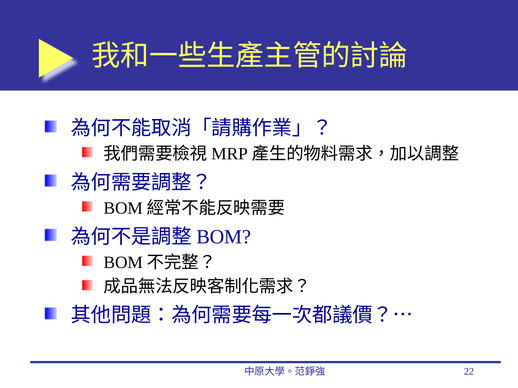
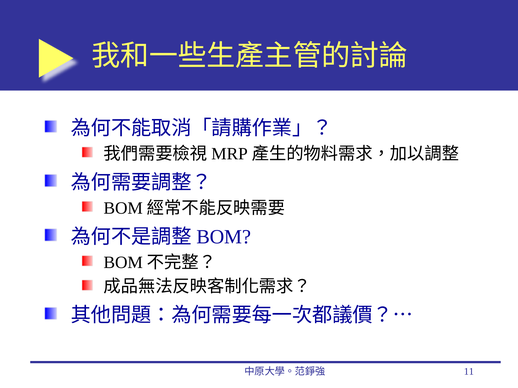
22: 22 -> 11 (469, 372)
